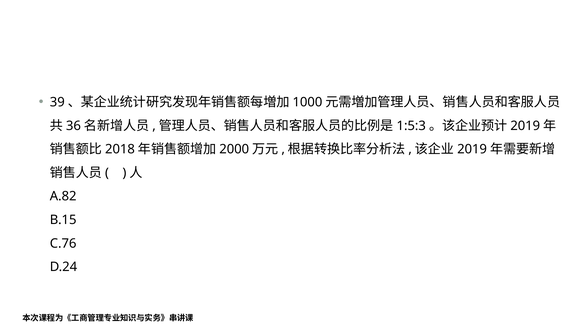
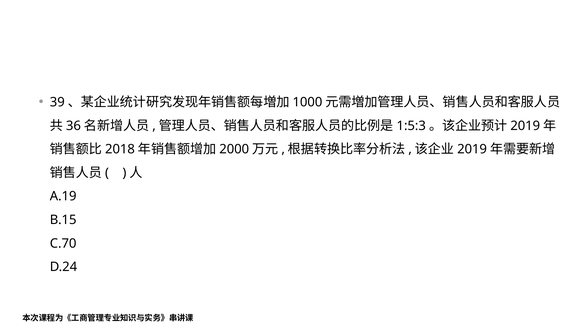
A.82: A.82 -> A.19 (63, 196)
C.76: C.76 -> C.70 (63, 243)
